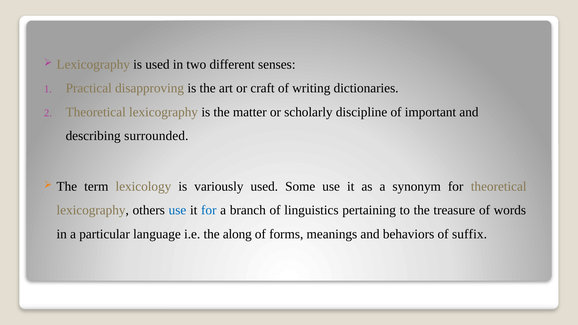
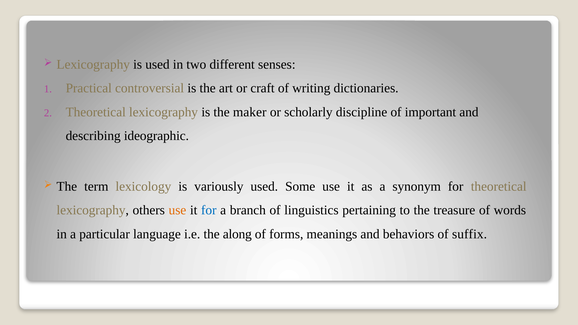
disapproving: disapproving -> controversial (150, 88)
matter: matter -> maker (250, 112)
surrounded: surrounded -> ideographic (156, 136)
use colour: blue -> orange (177, 210)
